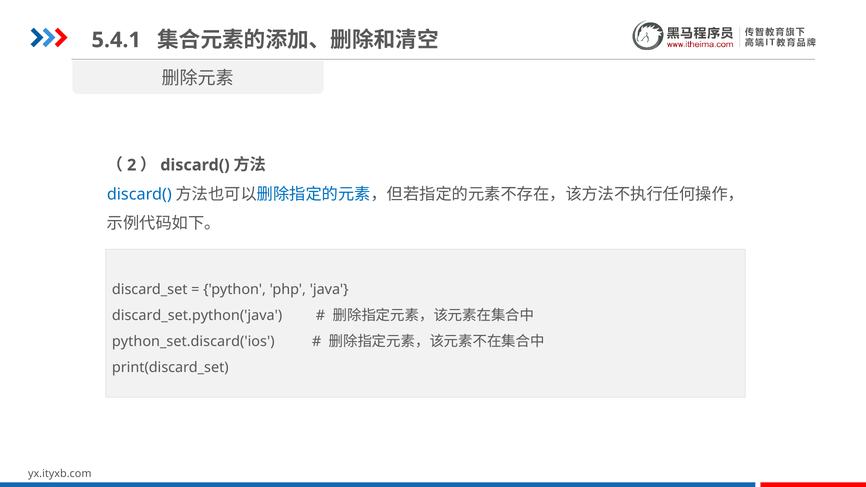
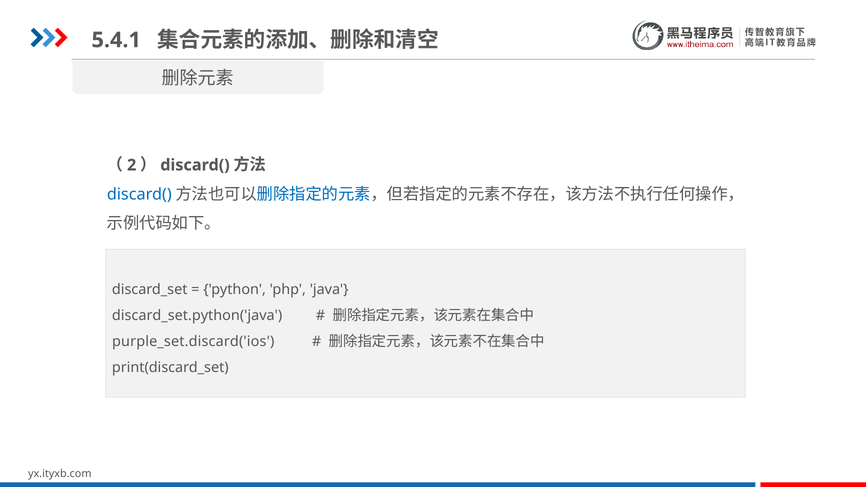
python_set.discard('ios: python_set.discard('ios -> purple_set.discard('ios (193, 342)
